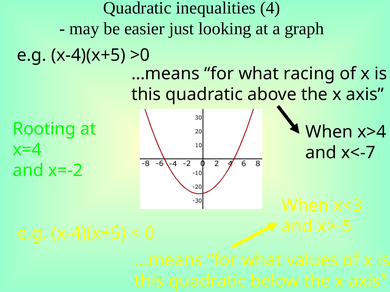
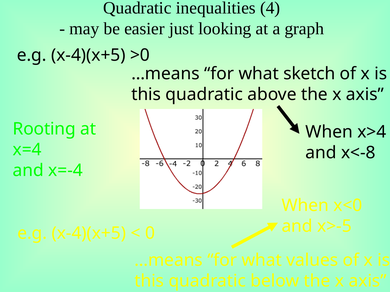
racing: racing -> sketch (309, 74)
x<-7: x<-7 -> x<-8 (358, 153)
x=-2: x=-2 -> x=-4 (66, 171)
x<3: x<3 -> x<0 (348, 206)
